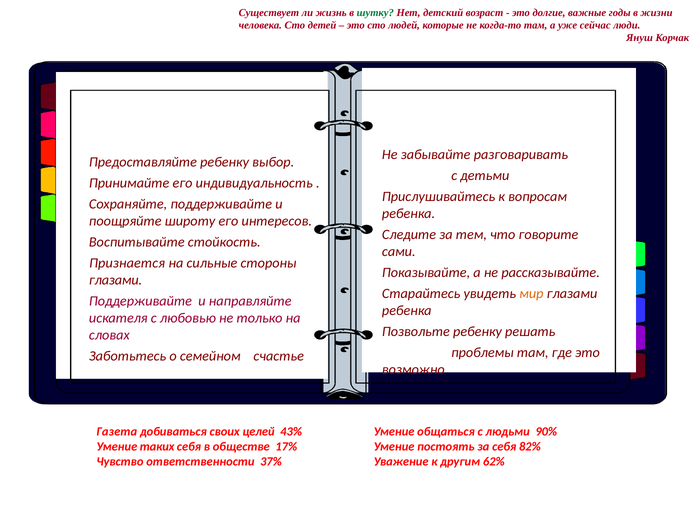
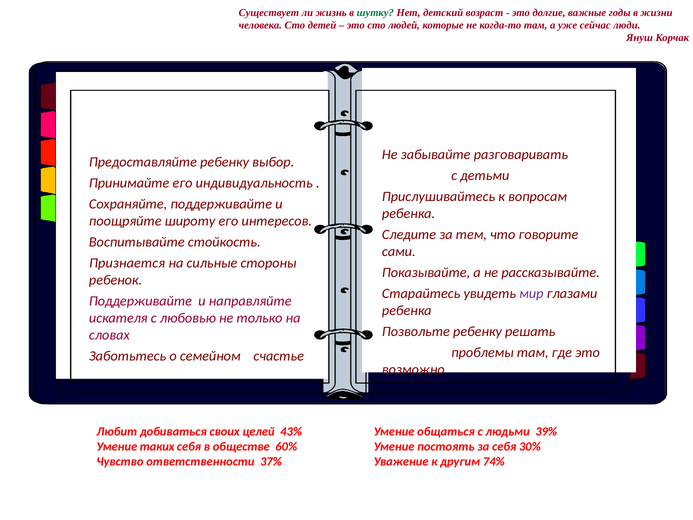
глазами: глазами -> ребенок (116, 280)
мир colour: orange -> purple (531, 293)
Газета: Газета -> Любит (117, 431)
90%: 90% -> 39% (546, 431)
17%: 17% -> 60% (286, 446)
82%: 82% -> 30% (530, 446)
62%: 62% -> 74% (494, 461)
